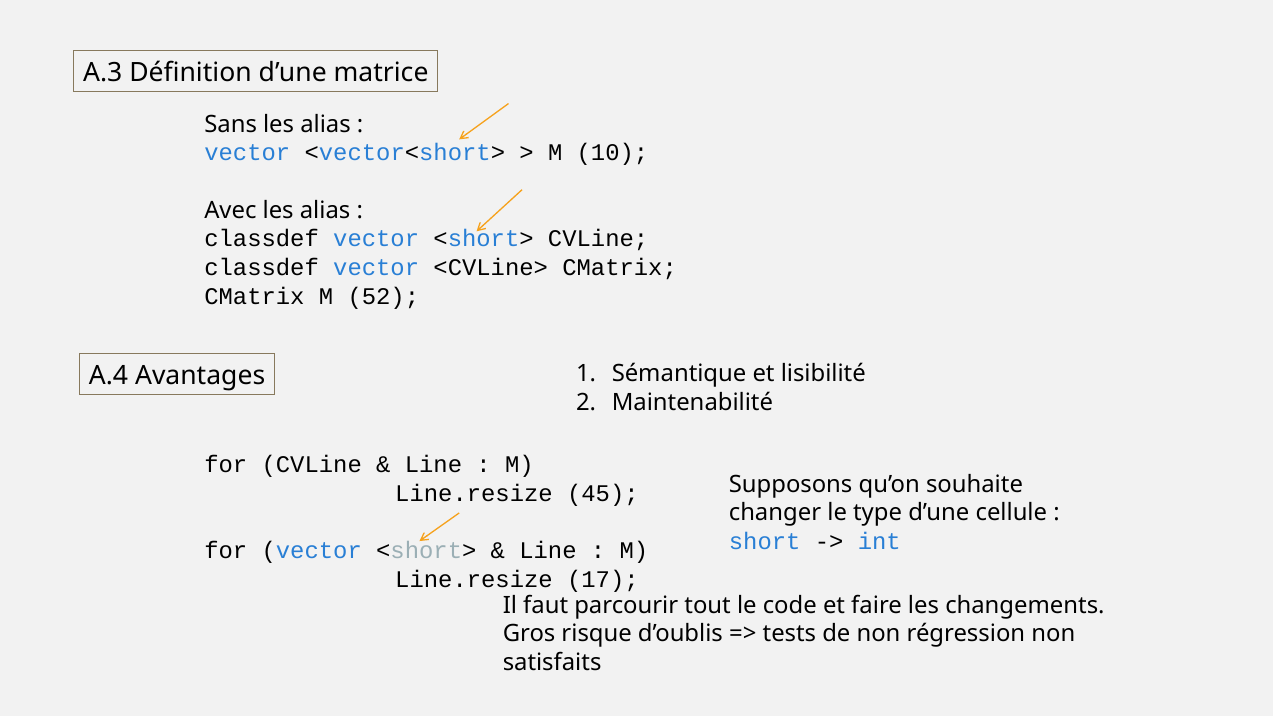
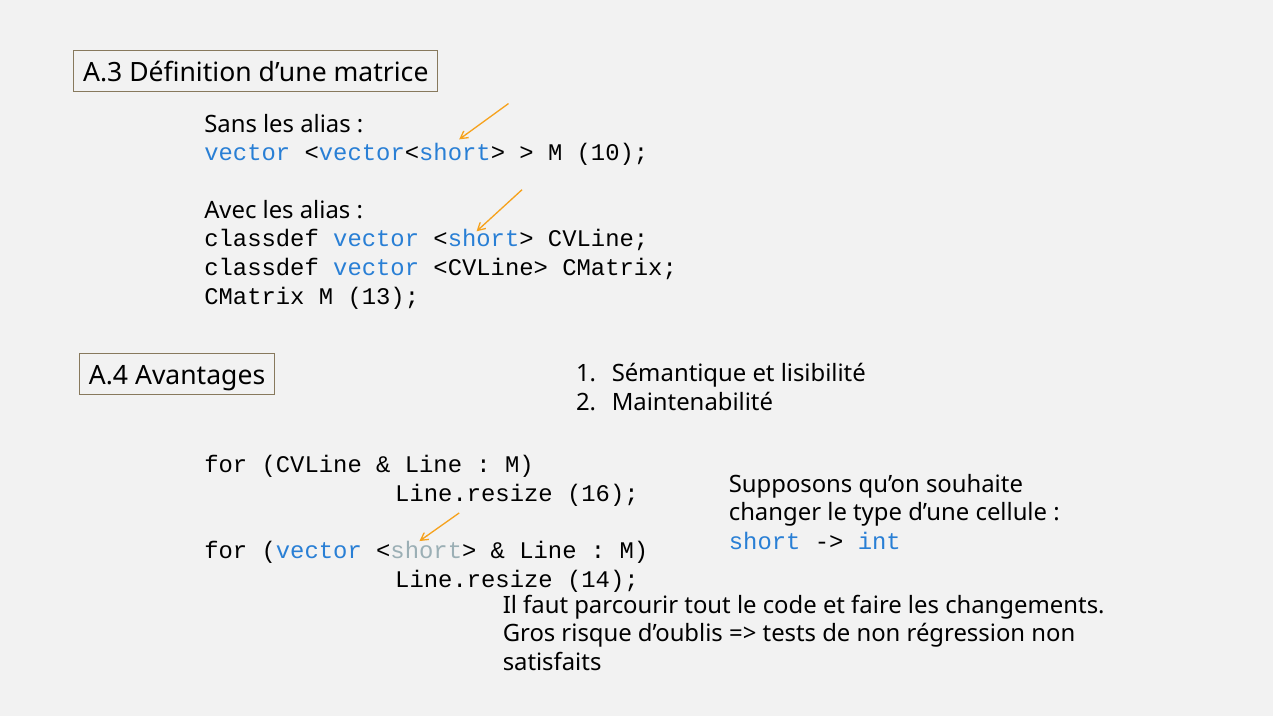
52: 52 -> 13 (383, 296)
45: 45 -> 16 (603, 494)
17: 17 -> 14 (603, 580)
